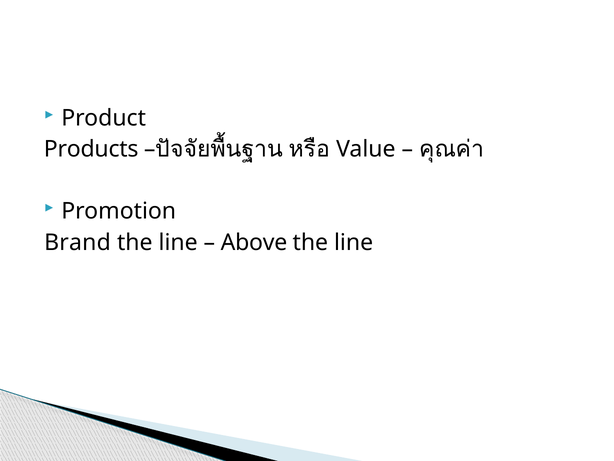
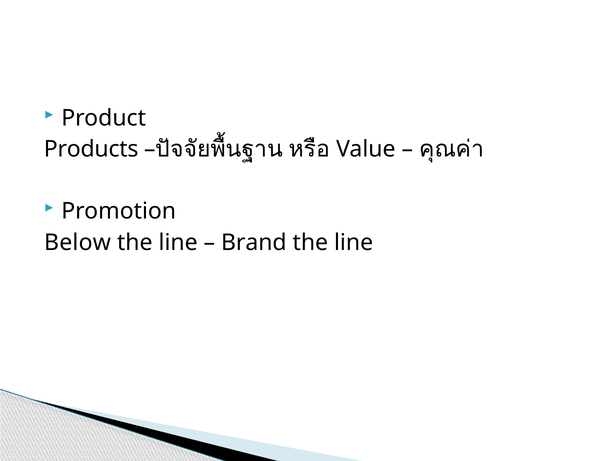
Brand: Brand -> Below (78, 242)
Above: Above -> Brand (254, 242)
